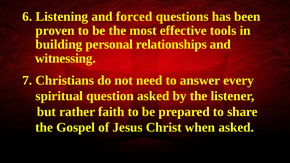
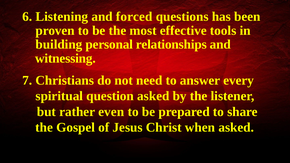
faith: faith -> even (111, 112)
